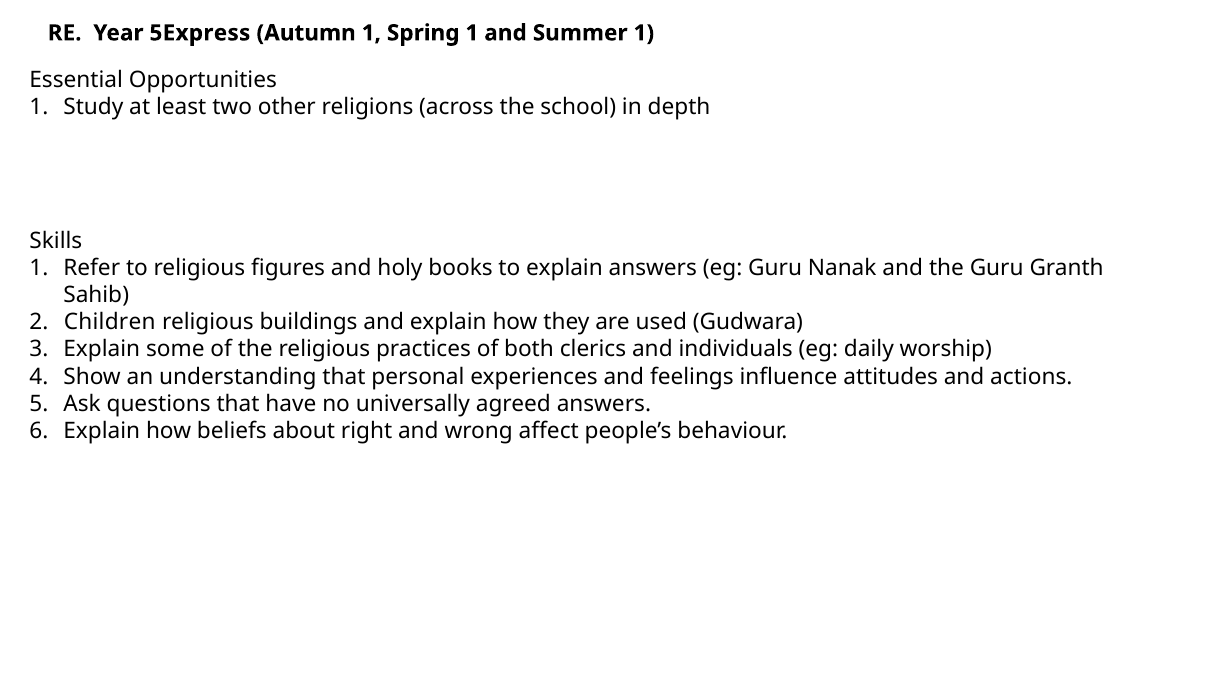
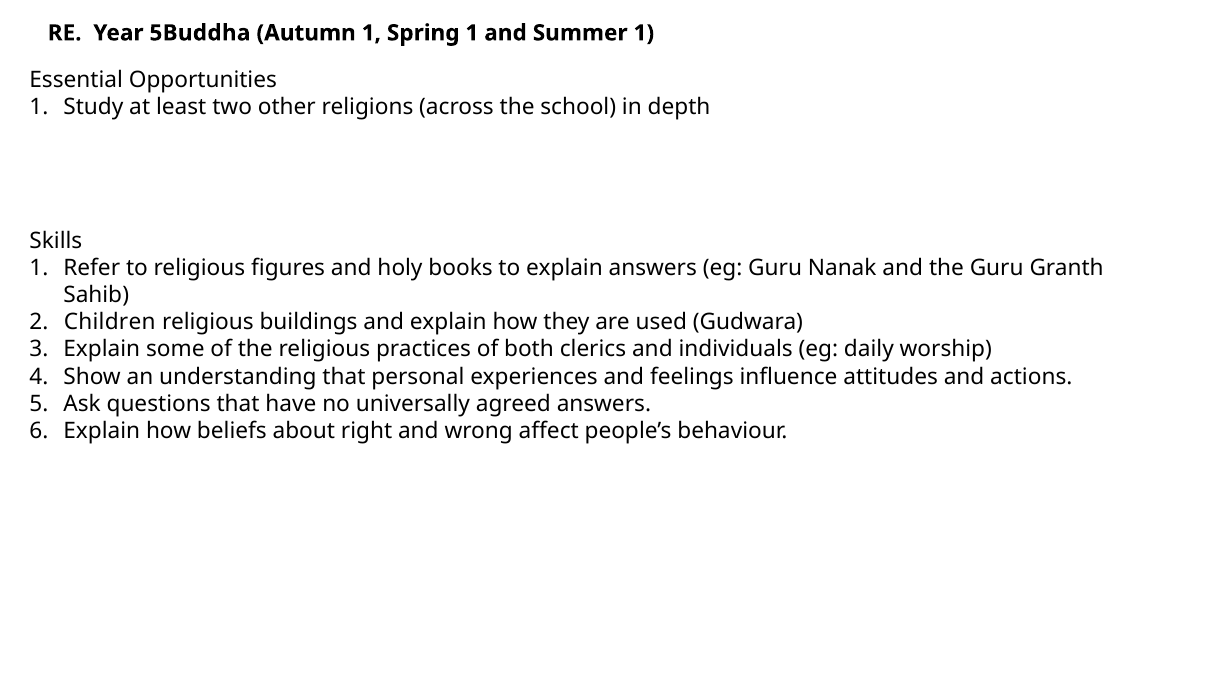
5Express: 5Express -> 5Buddha (200, 33)
